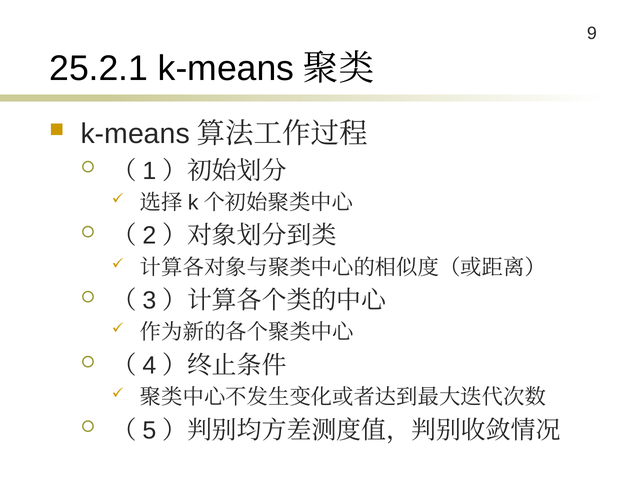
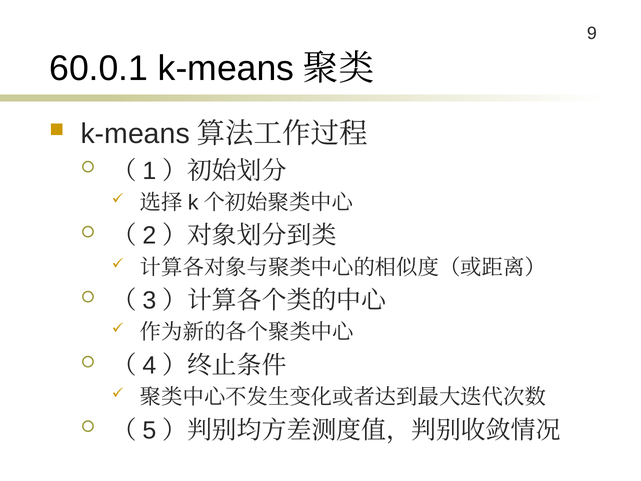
25.2.1: 25.2.1 -> 60.0.1 (99, 68)
